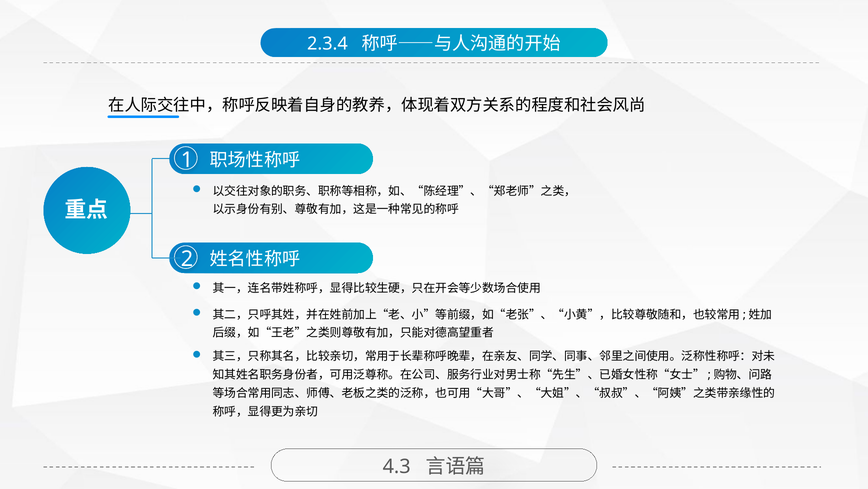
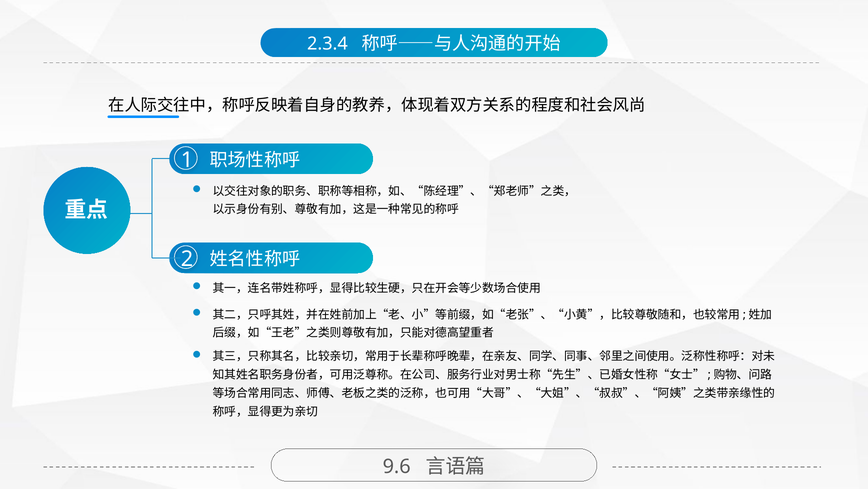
4.3: 4.3 -> 9.6 (397, 466)
